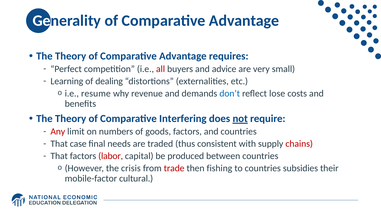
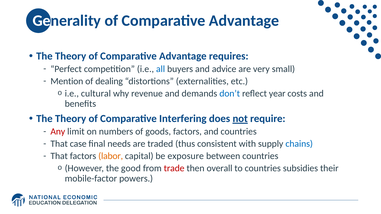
all colour: red -> blue (161, 69)
Learning: Learning -> Mention (67, 81)
resume: resume -> cultural (96, 94)
lose: lose -> year (277, 94)
chains colour: red -> blue (299, 144)
labor colour: red -> orange (111, 156)
produced: produced -> exposure (186, 156)
crisis: crisis -> good (131, 169)
fishing: fishing -> overall (220, 169)
cultural: cultural -> powers (136, 179)
